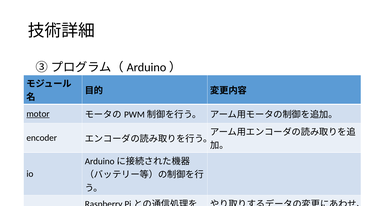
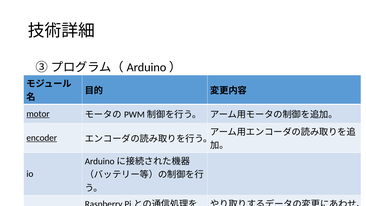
encoder underline: none -> present (42, 138)
